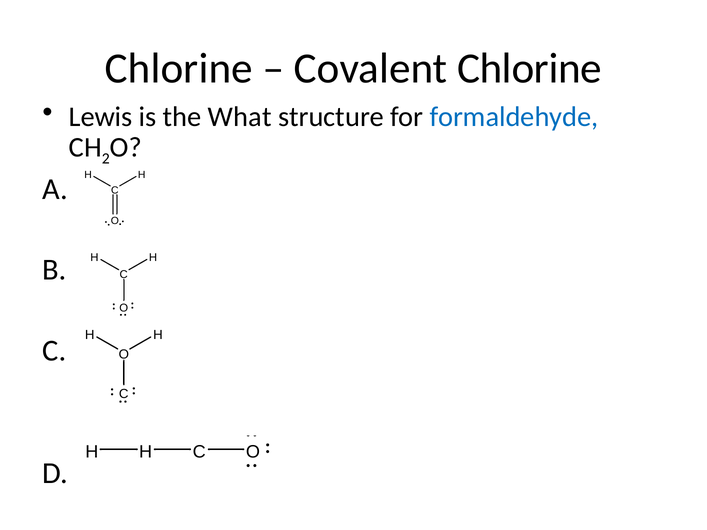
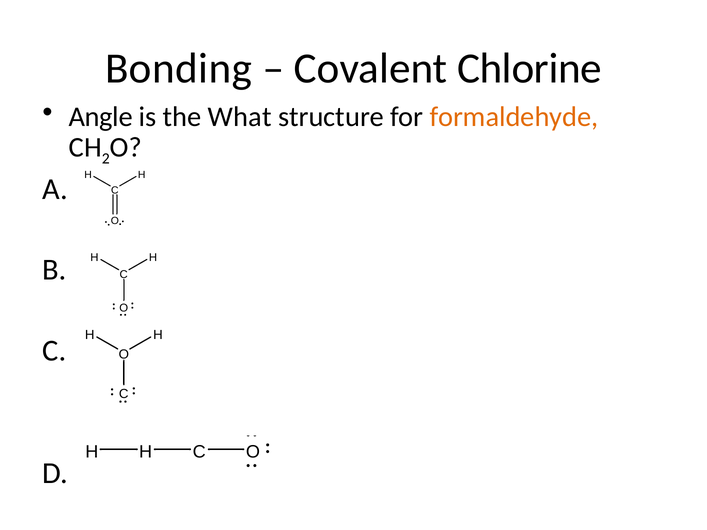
Chlorine: Chlorine -> Bonding (179, 68)
Lewis: Lewis -> Angle (101, 117)
formaldehyde colour: blue -> orange (514, 117)
